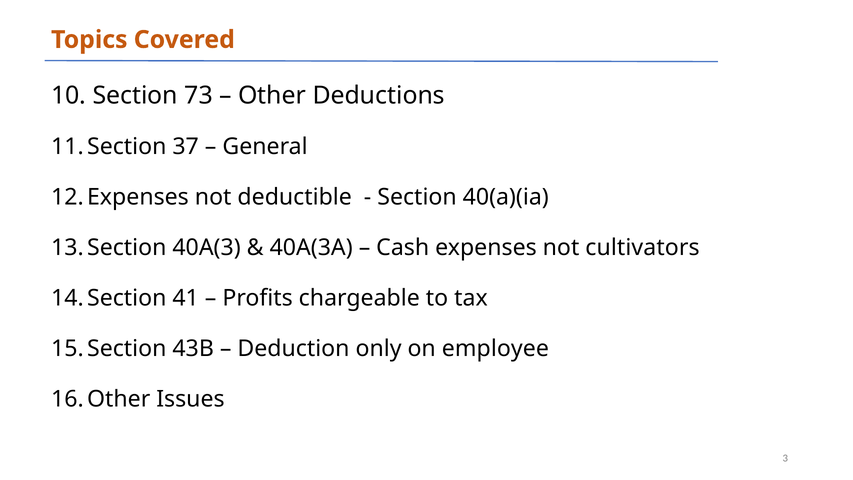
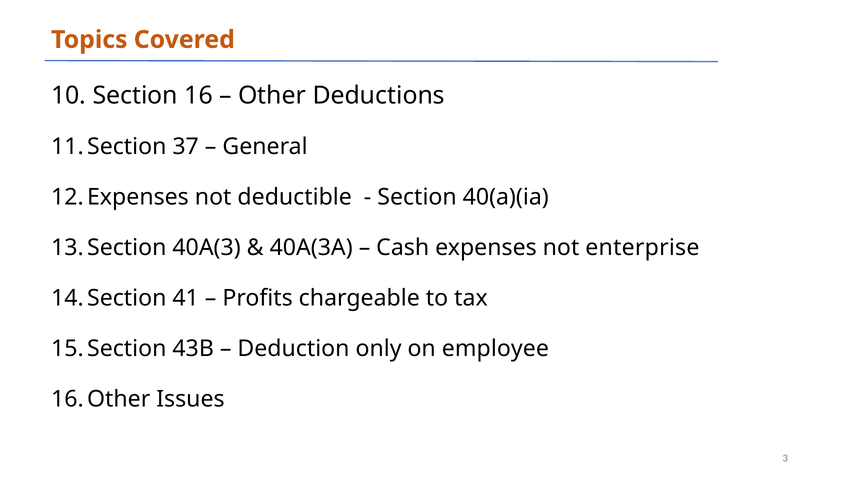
73: 73 -> 16 (199, 95)
cultivators: cultivators -> enterprise (642, 248)
